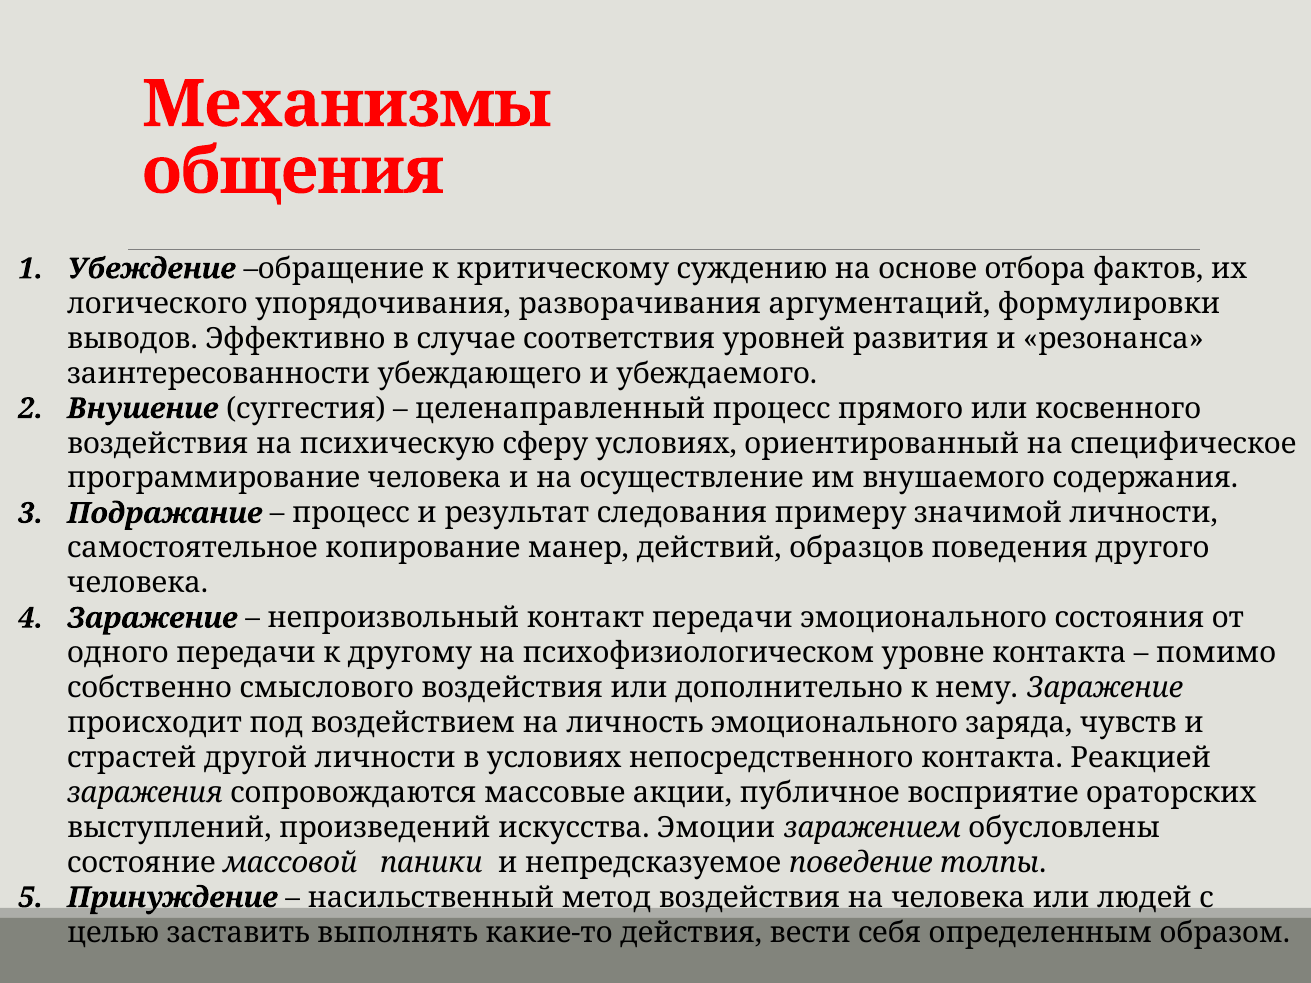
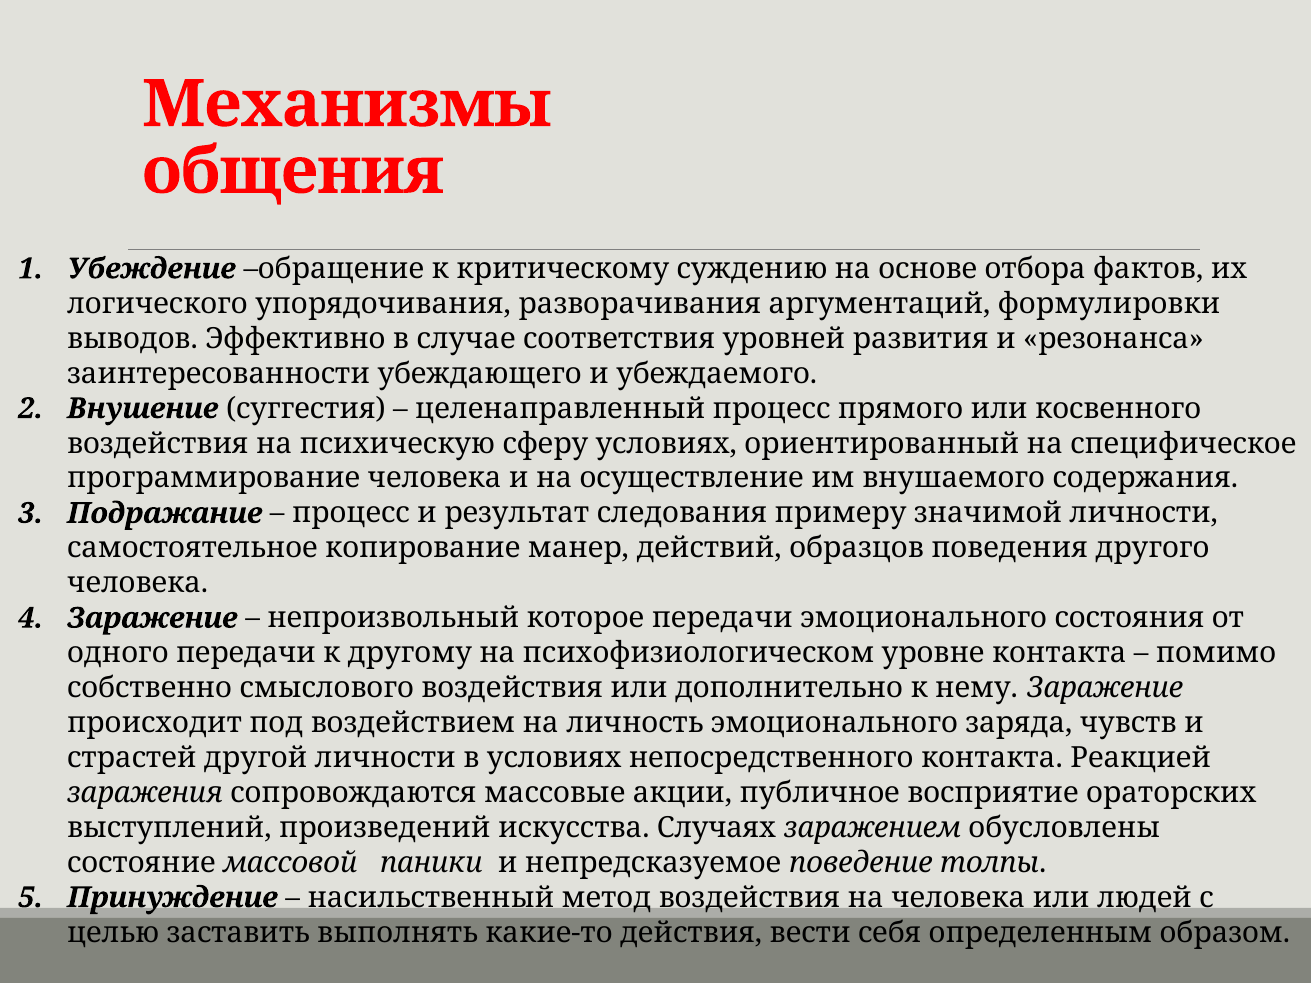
контакт: контакт -> которое (585, 618)
Эмоции: Эмоции -> Случаях (716, 828)
